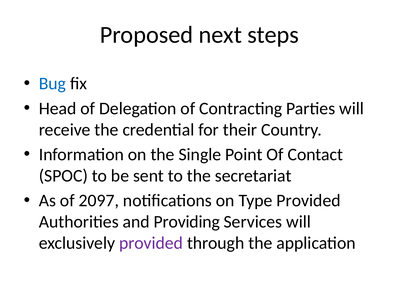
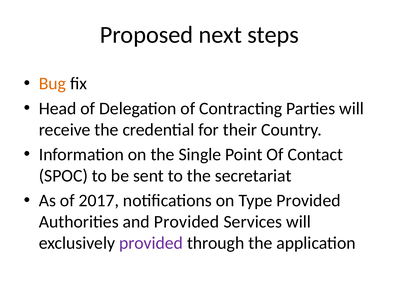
Bug colour: blue -> orange (52, 83)
2097: 2097 -> 2017 (99, 200)
and Providing: Providing -> Provided (187, 222)
